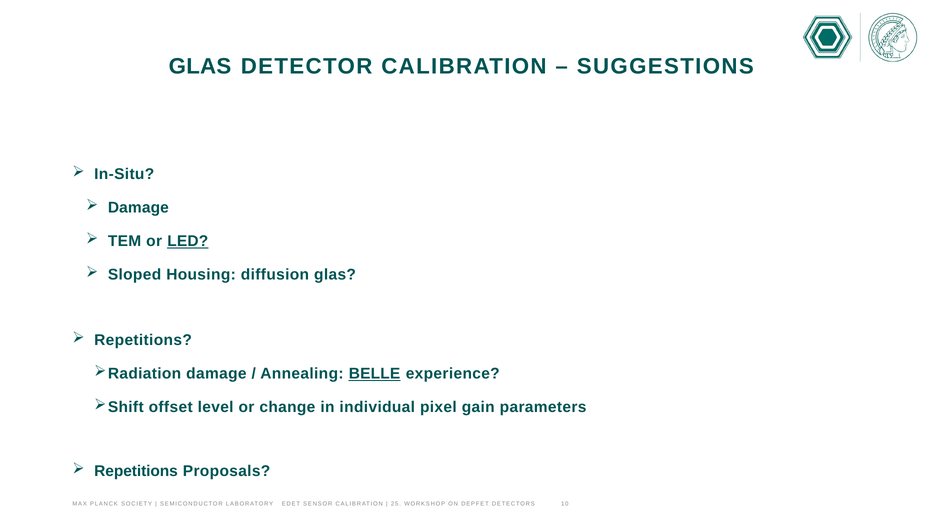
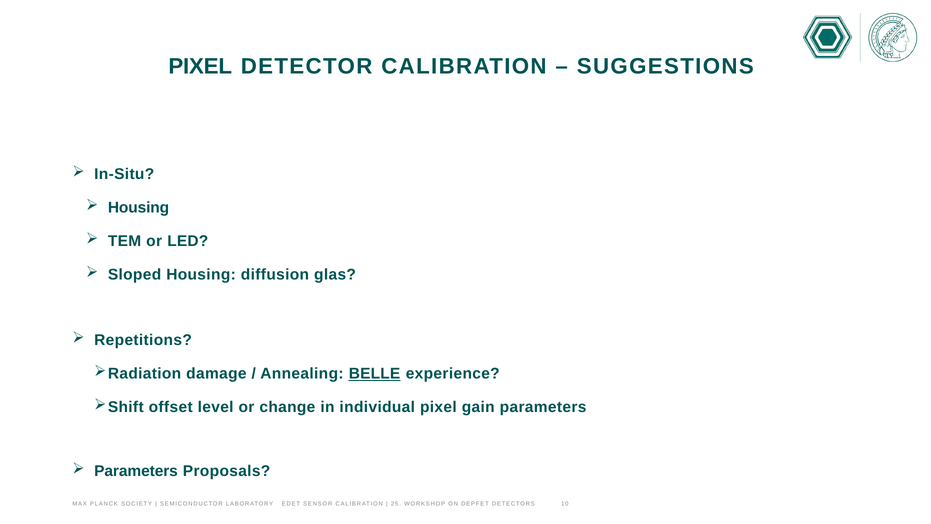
GLAS: GLAS -> PIXEL (200, 66)
Damage: Damage -> Housing (138, 208)
LED underline: present -> none (188, 241)
Repetitions: Repetitions -> Parameters (136, 471)
